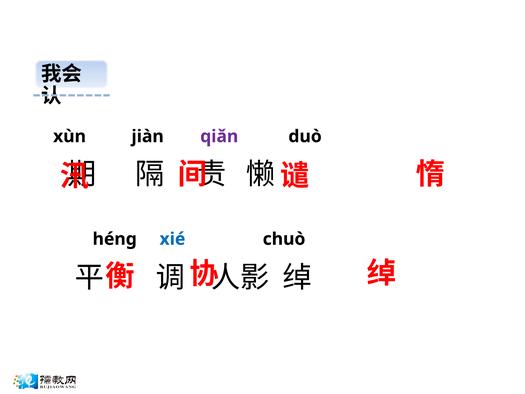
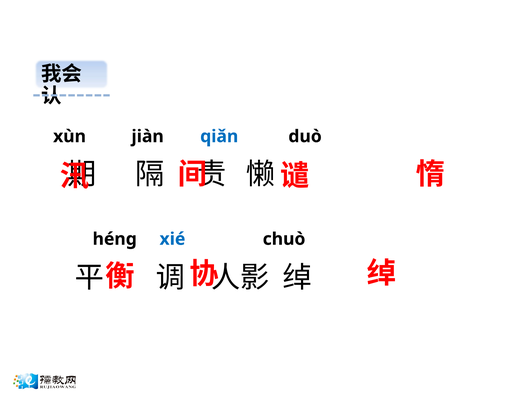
qiǎn colour: purple -> blue (219, 136)
